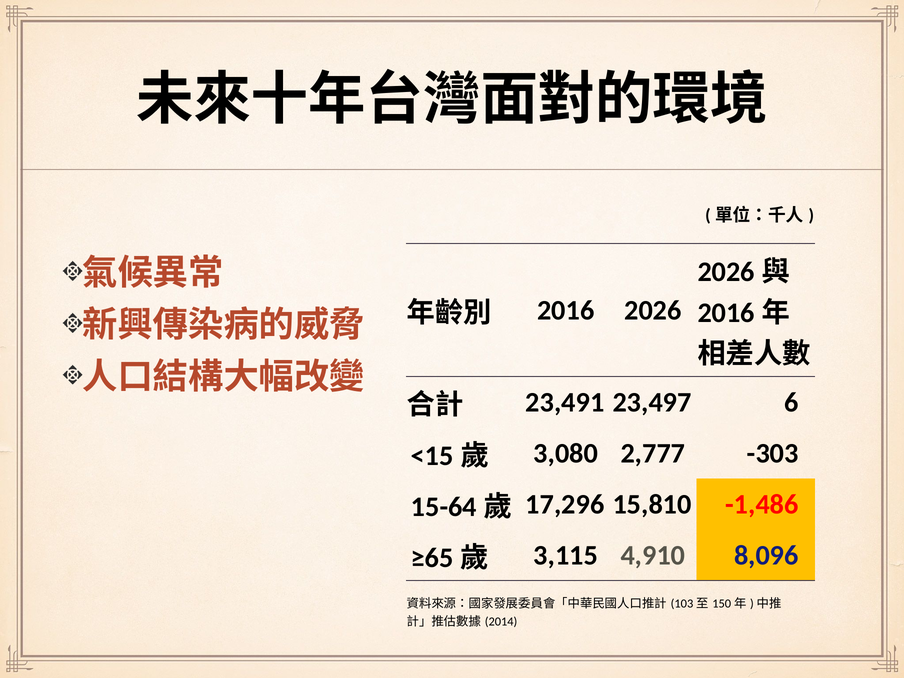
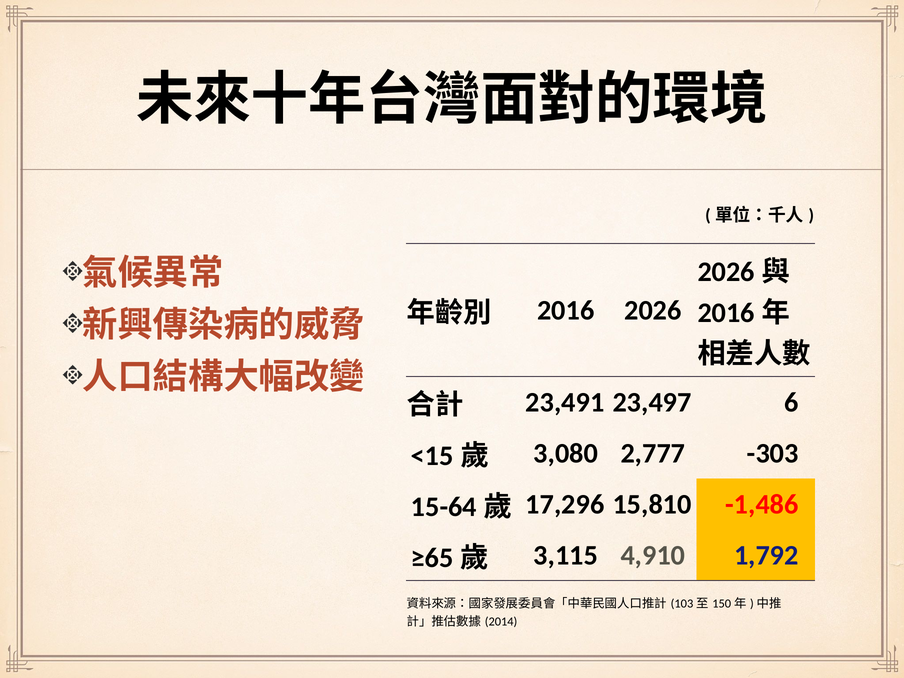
8,096: 8,096 -> 1,792 (766, 555)
